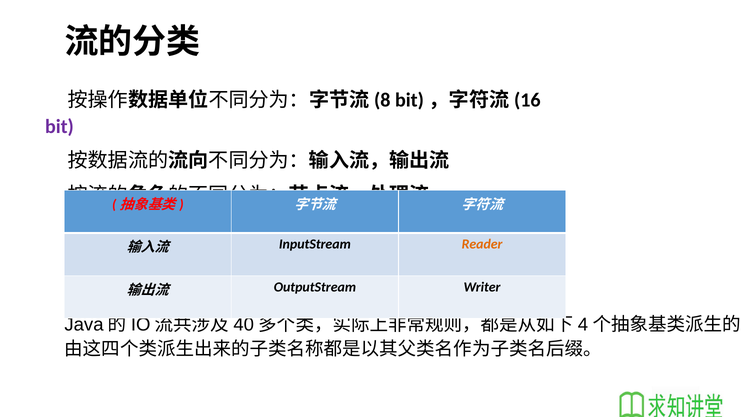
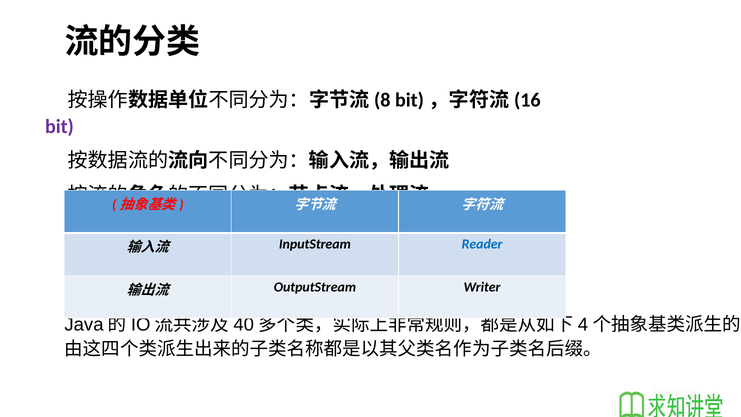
Reader colour: orange -> blue (482, 244)
